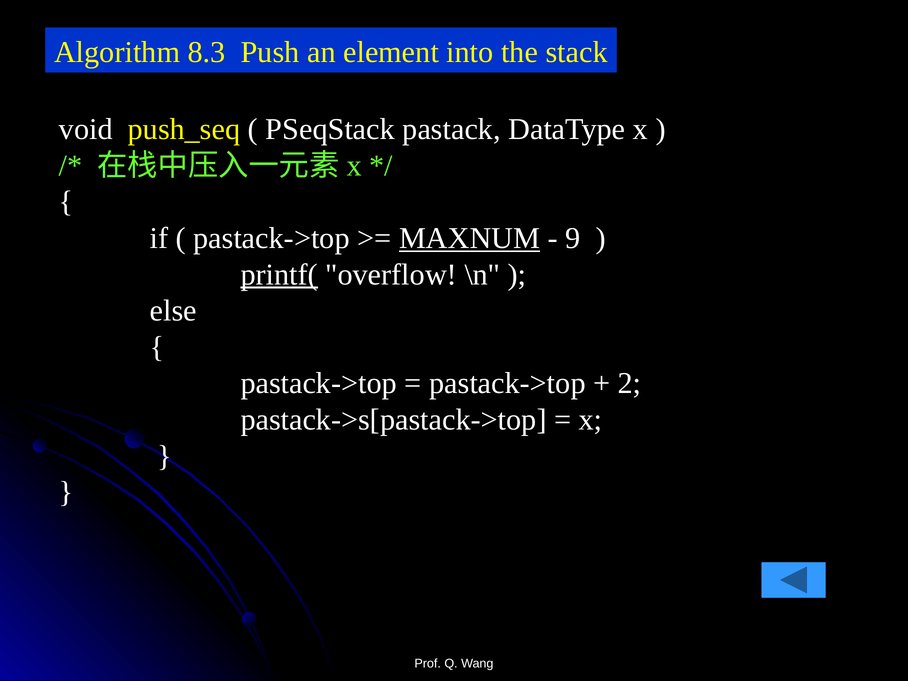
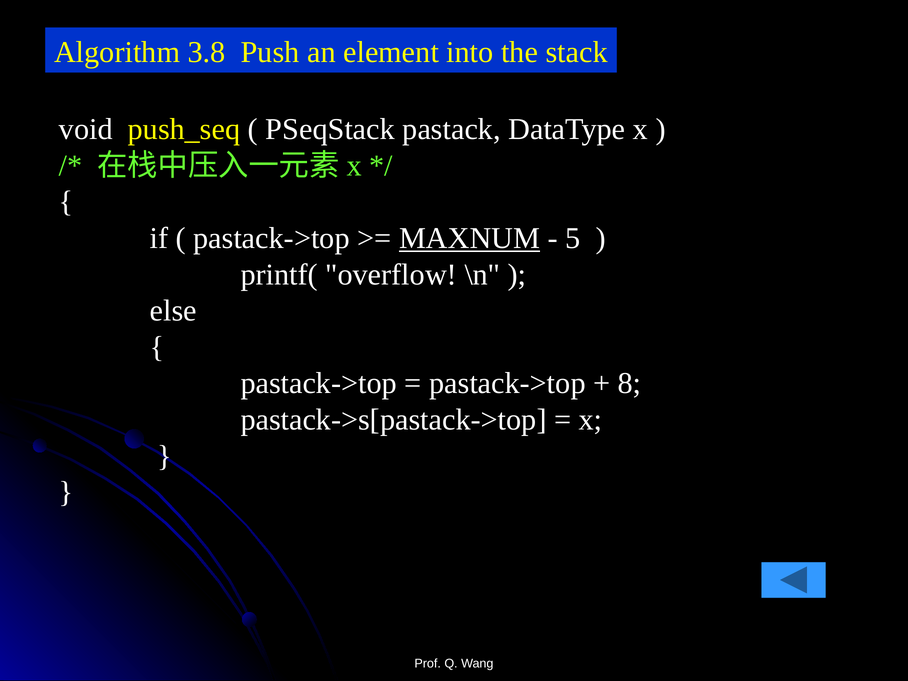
8.3: 8.3 -> 3.8 (207, 52)
9: 9 -> 5 (573, 238)
printf( underline: present -> none (279, 275)
2: 2 -> 8 (630, 383)
